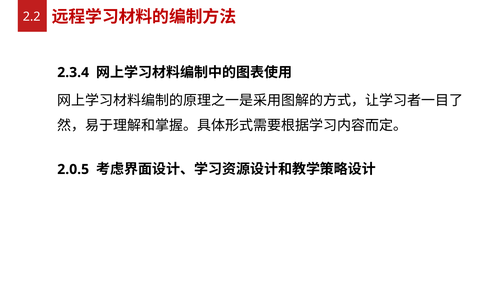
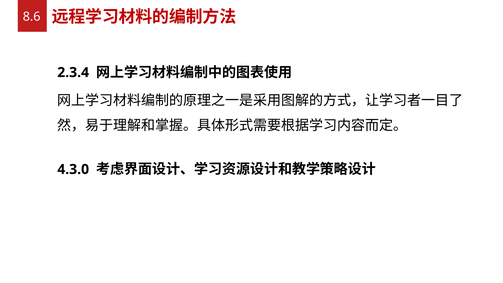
2.2: 2.2 -> 8.6 (32, 17)
2.0.5: 2.0.5 -> 4.3.0 (73, 169)
